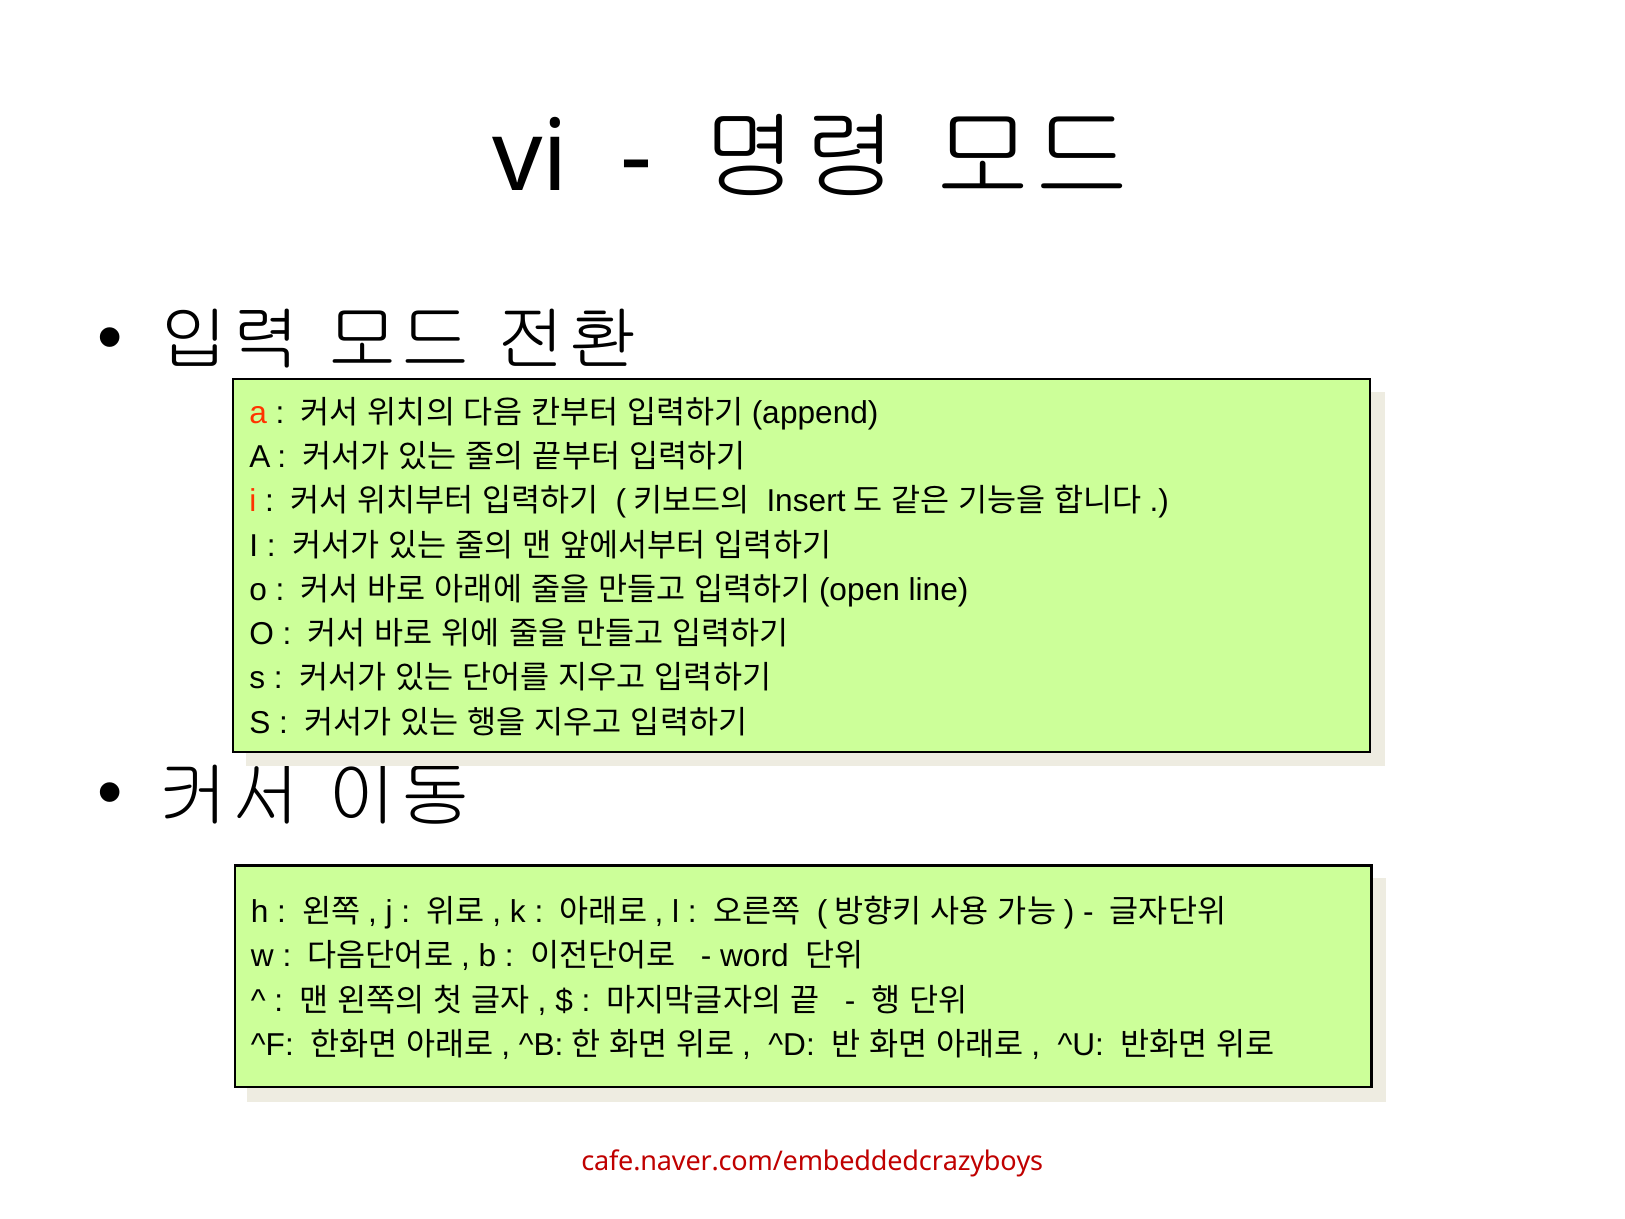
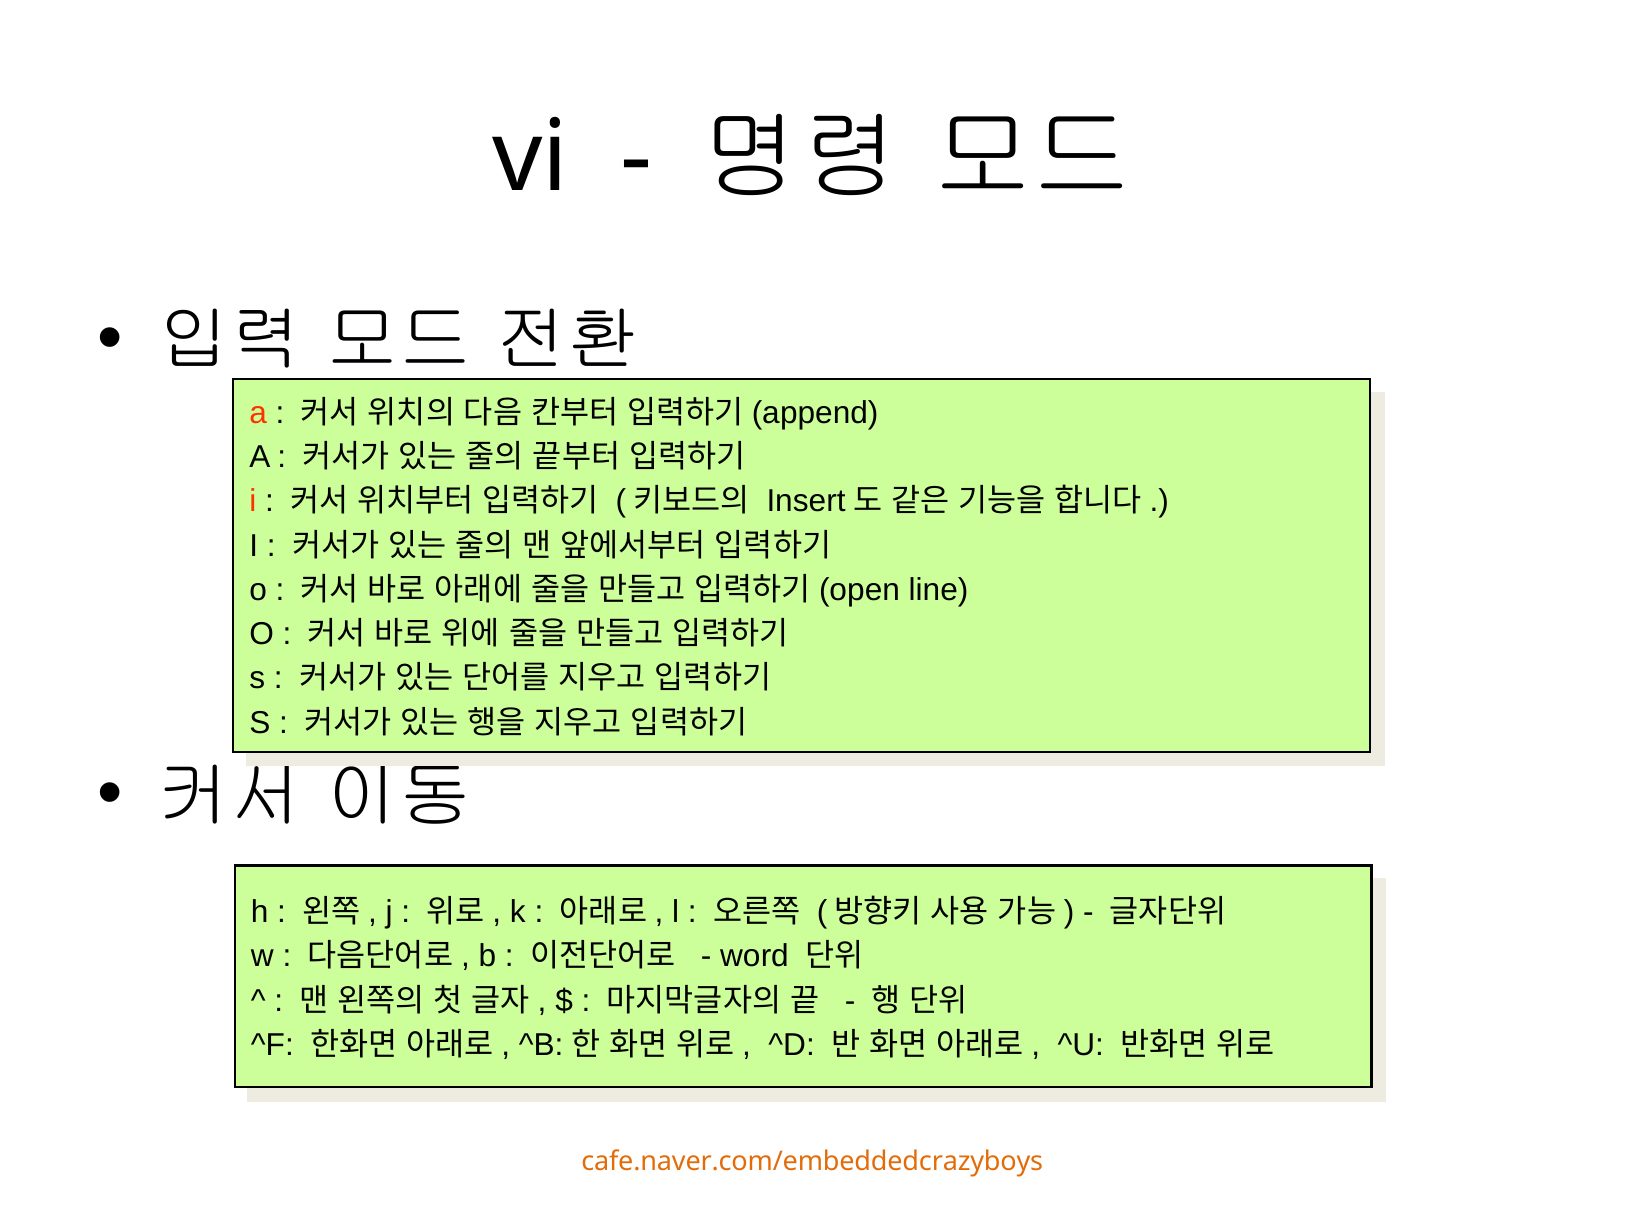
cafe.naver.com/embeddedcrazyboys colour: red -> orange (812, 1162)
